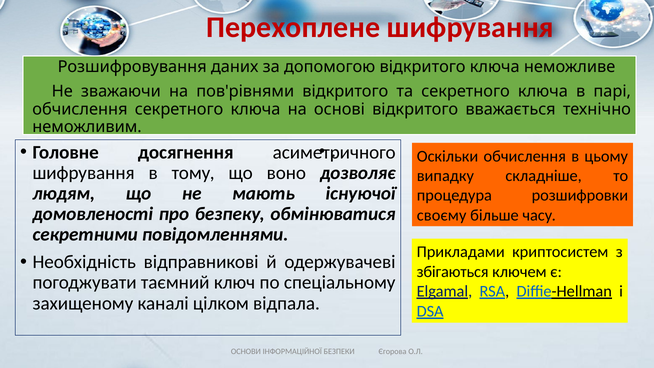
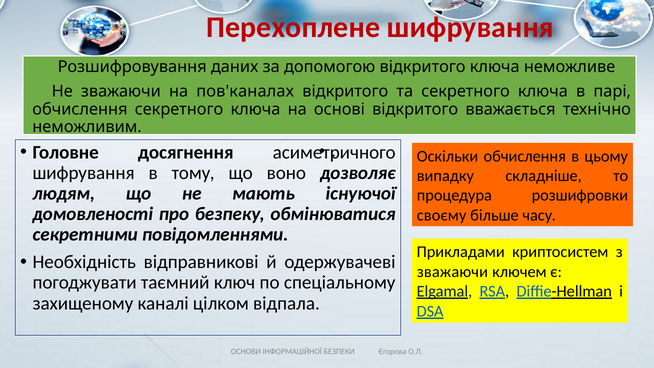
пов'рівнями: пов'рівнями -> пов'каналах (245, 92)
збігаються: збігаються -> зважаючи (452, 272)
